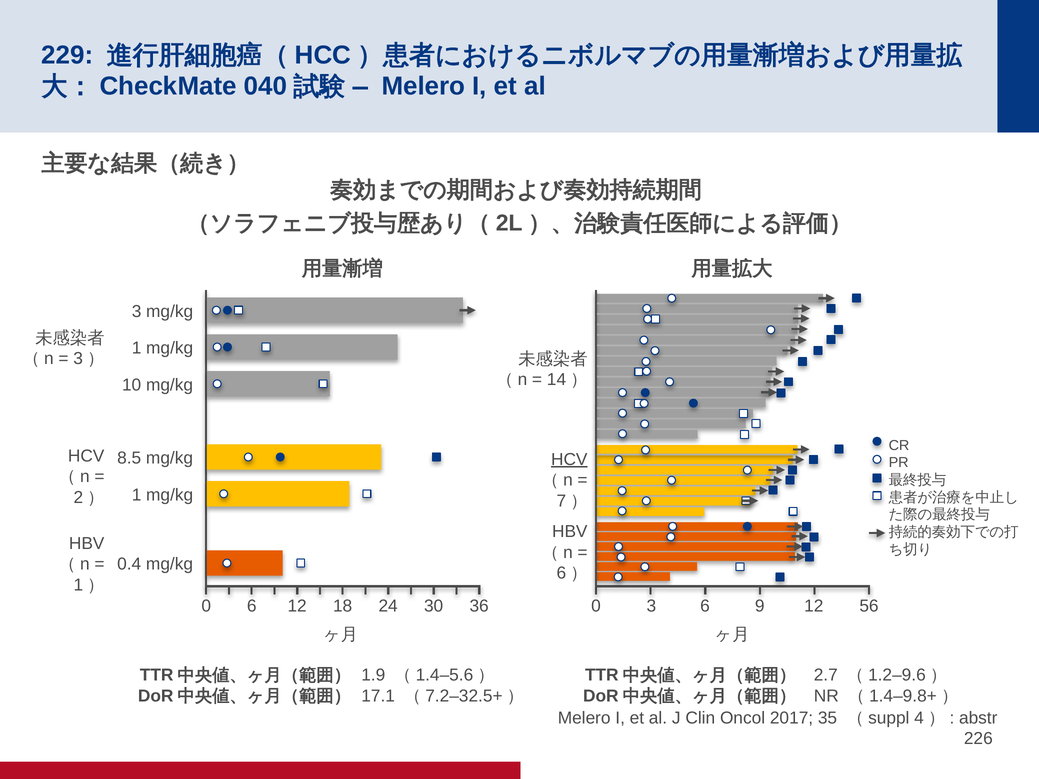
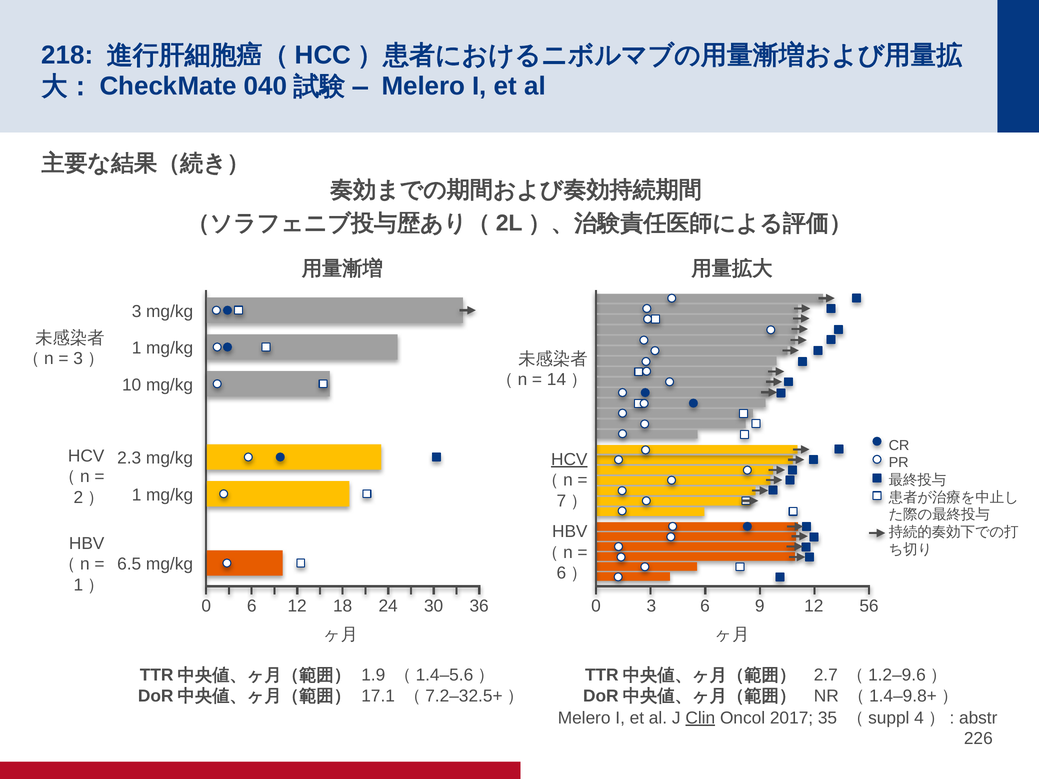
229: 229 -> 218 (67, 55)
8.5: 8.5 -> 2.3 (129, 458)
0.4: 0.4 -> 6.5 (129, 564)
Clin underline: none -> present (700, 718)
